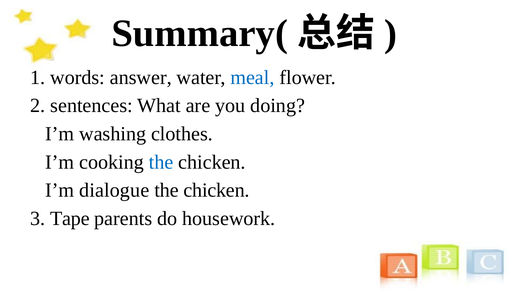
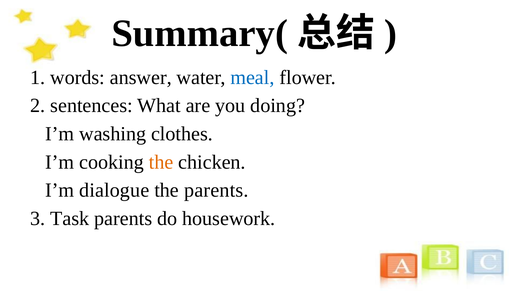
the colour: blue -> orange (161, 162)
chicken: chicken -> parents (216, 190)
Tape: Tape -> Task (70, 218)
